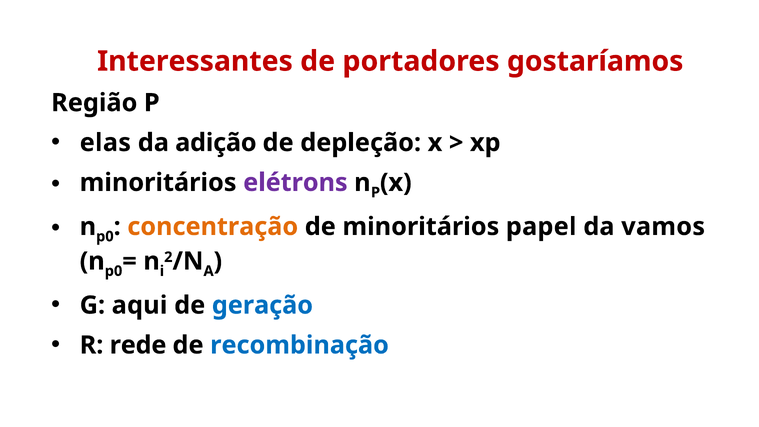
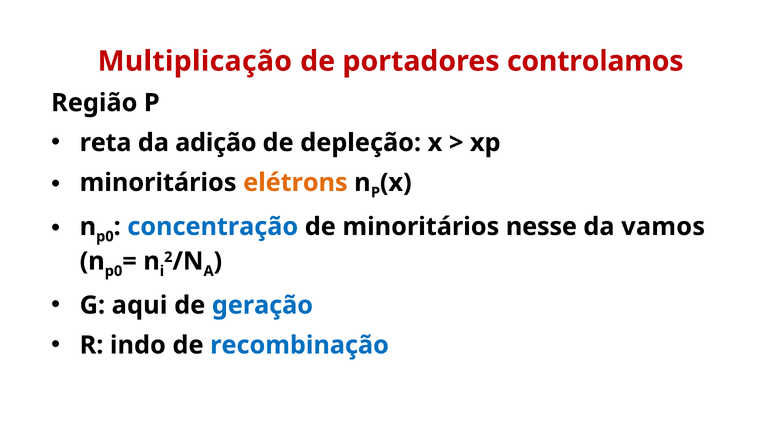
Interessantes: Interessantes -> Multiplicação (195, 61)
gostaríamos: gostaríamos -> controlamos (595, 61)
elas: elas -> reta (106, 143)
elétrons colour: purple -> orange (295, 183)
concentração colour: orange -> blue (213, 227)
papel: papel -> nesse (541, 227)
rede: rede -> indo (138, 345)
